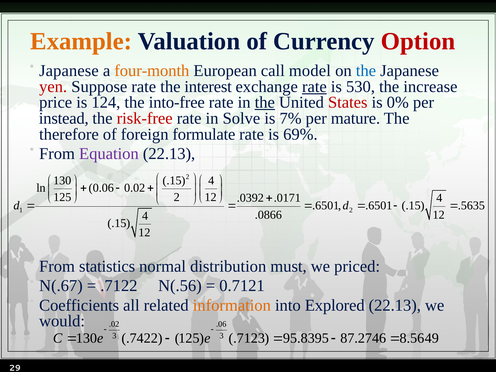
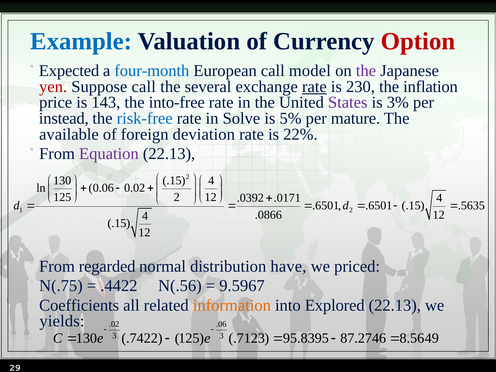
Example colour: orange -> blue (81, 41)
Japanese: Japanese -> Expected (69, 71)
four-month colour: orange -> blue (152, 71)
the colour: blue -> purple (366, 71)
Suppose rate: rate -> call (144, 87)
interest: interest -> several (208, 87)
530: 530 -> 230 (360, 87)
increase: increase -> inflation (431, 87)
124: 124 -> 143 (106, 103)
the underline: present -> none (265, 103)
States colour: red -> purple (348, 103)
0%: 0% -> 3% (398, 103)
risk-free colour: red -> blue (145, 118)
7%: 7% -> 5% (291, 118)
therefore: therefore -> available (69, 134)
formulate: formulate -> deviation (204, 134)
69%: 69% -> 22% (300, 134)
statistics: statistics -> regarded (107, 266)
must: must -> have (288, 266)
N(.67: N(.67 -> N(.75 (61, 286)
.7122: .7122 -> .4422 (119, 286)
0.7121: 0.7121 -> 9.5967 (242, 286)
would: would -> yields (62, 321)
